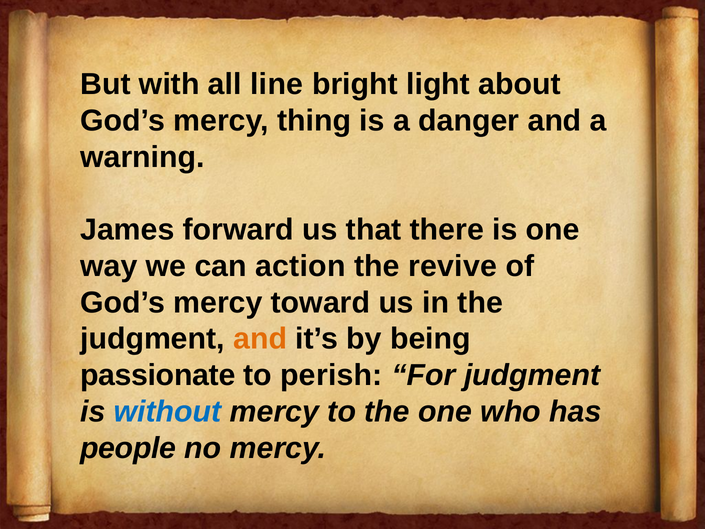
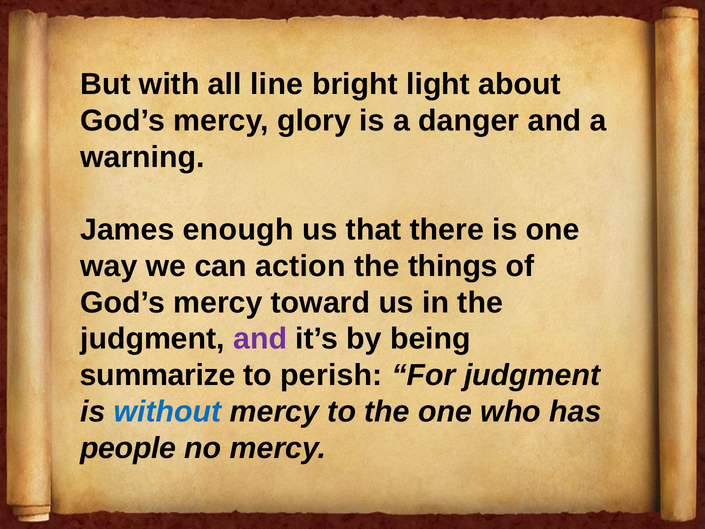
thing: thing -> glory (314, 121)
forward: forward -> enough (238, 230)
revive: revive -> things (453, 266)
and colour: orange -> purple (260, 339)
passionate: passionate -> summarize (158, 375)
